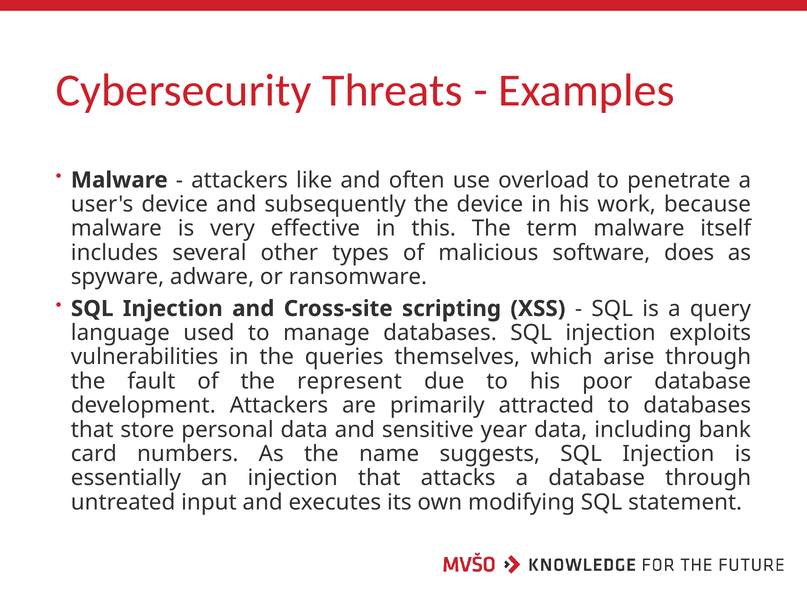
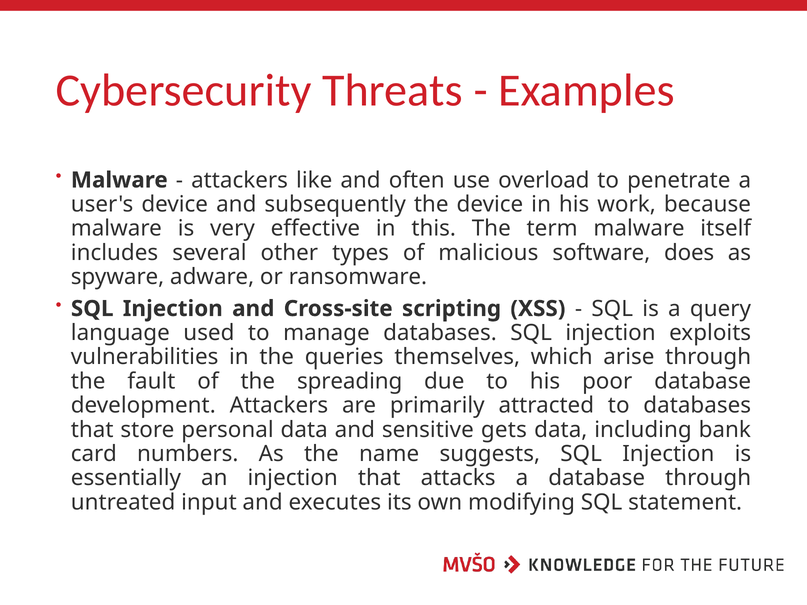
represent: represent -> spreading (350, 381)
year: year -> gets (504, 430)
